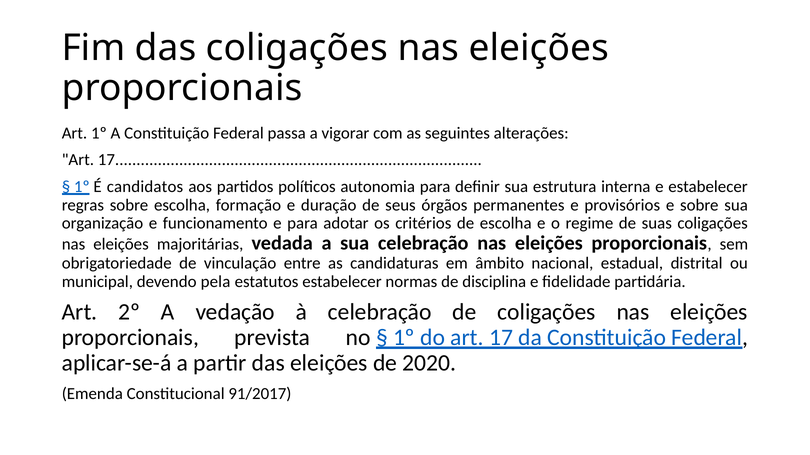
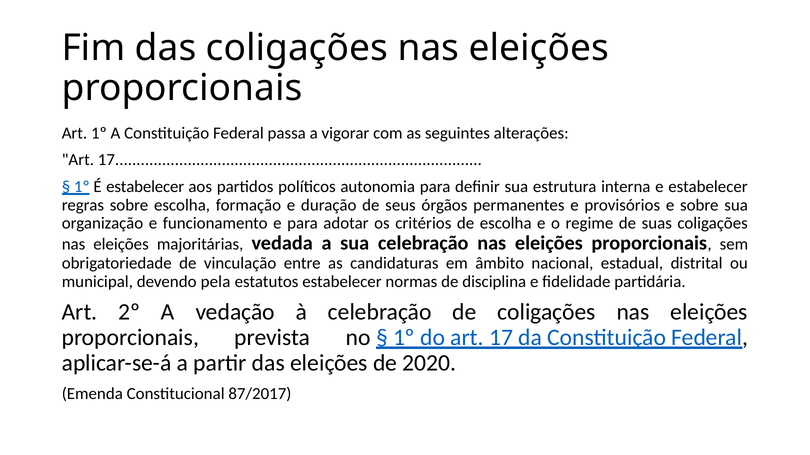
É candidatos: candidatos -> estabelecer (145, 187)
91/2017: 91/2017 -> 87/2017 (260, 394)
